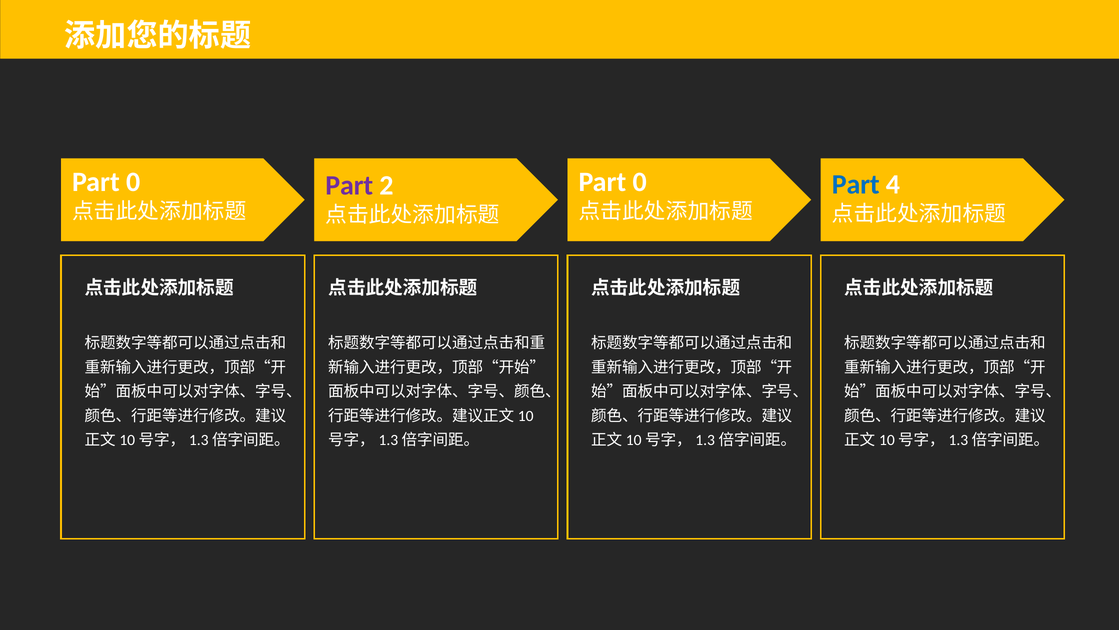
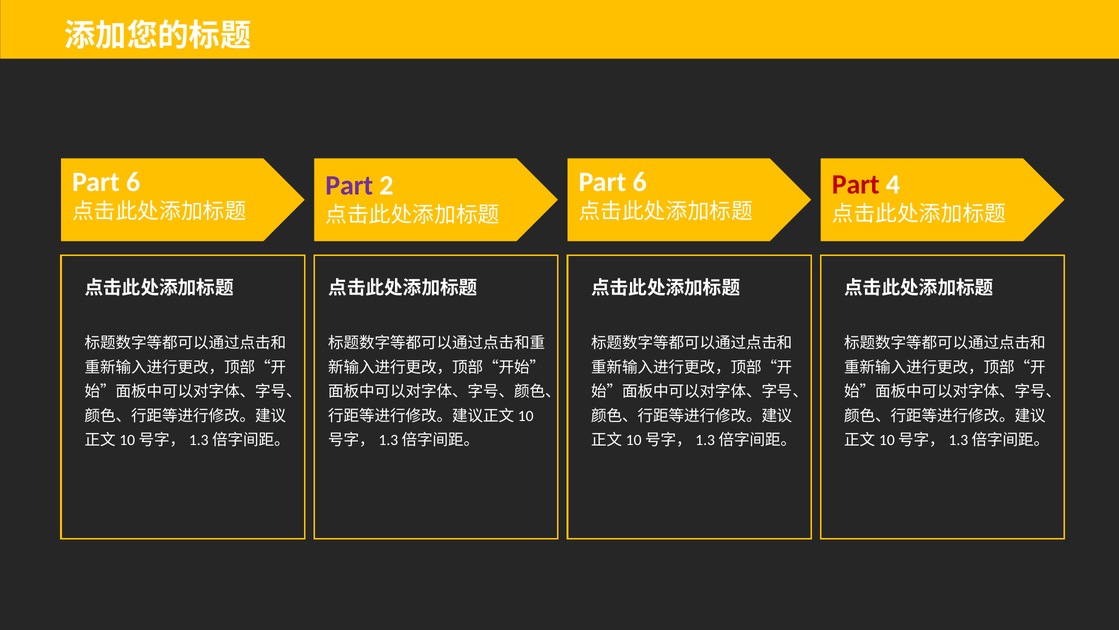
0: 0 -> 6 (133, 182)
0: 0 -> 6 (640, 182)
Part colour: blue -> red (856, 184)
